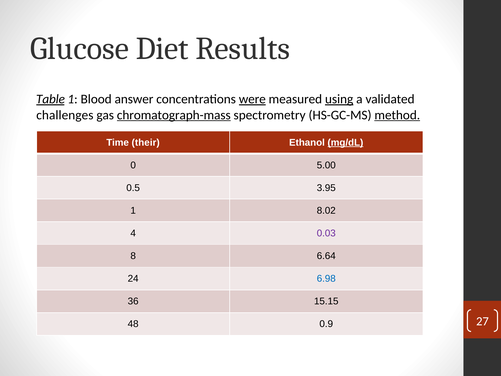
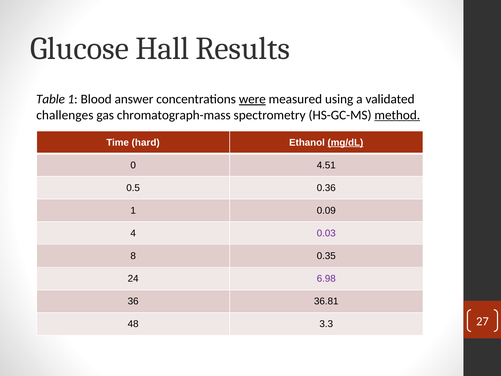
Diet: Diet -> Hall (162, 49)
Table underline: present -> none (50, 99)
using underline: present -> none (339, 99)
chromatograph-mass underline: present -> none (174, 115)
their: their -> hard (146, 142)
5.00: 5.00 -> 4.51 (326, 165)
3.95: 3.95 -> 0.36 (326, 188)
8.02: 8.02 -> 0.09 (326, 210)
6.64: 6.64 -> 0.35 (326, 256)
6.98 colour: blue -> purple (326, 279)
15.15: 15.15 -> 36.81 (326, 301)
0.9: 0.9 -> 3.3 (326, 324)
